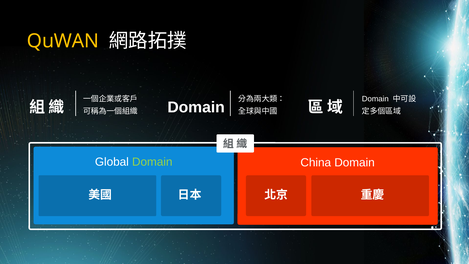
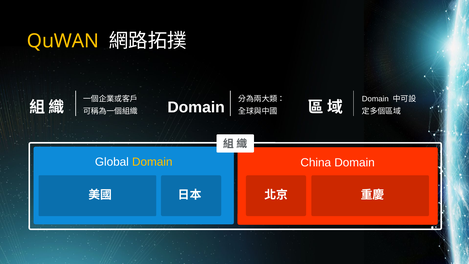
Domain colour: light green -> yellow (152, 162)
